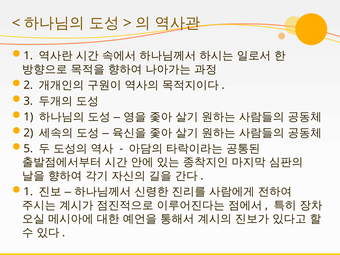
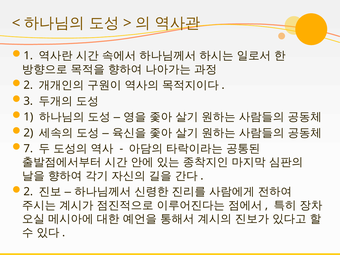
5: 5 -> 7 (28, 149)
1: 1 -> 2 (28, 192)
